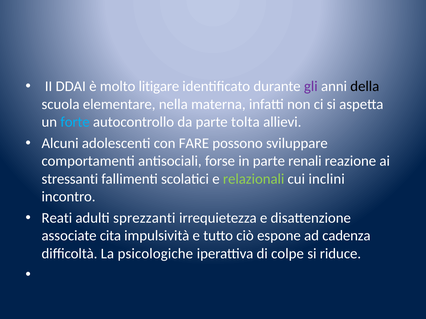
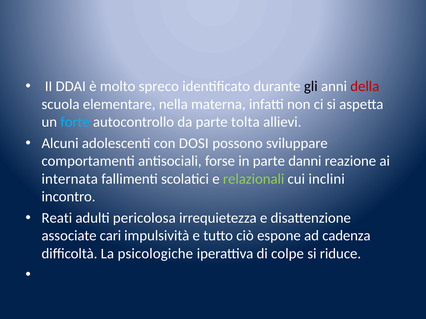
litigare: litigare -> spreco (159, 87)
gli colour: purple -> black (311, 87)
della colour: black -> red (365, 87)
FARE: FARE -> DOSI (194, 144)
renali: renali -> danni (305, 161)
stressanti: stressanti -> internata (70, 179)
sprezzanti: sprezzanti -> pericolosa (144, 218)
cita: cita -> cari (110, 236)
